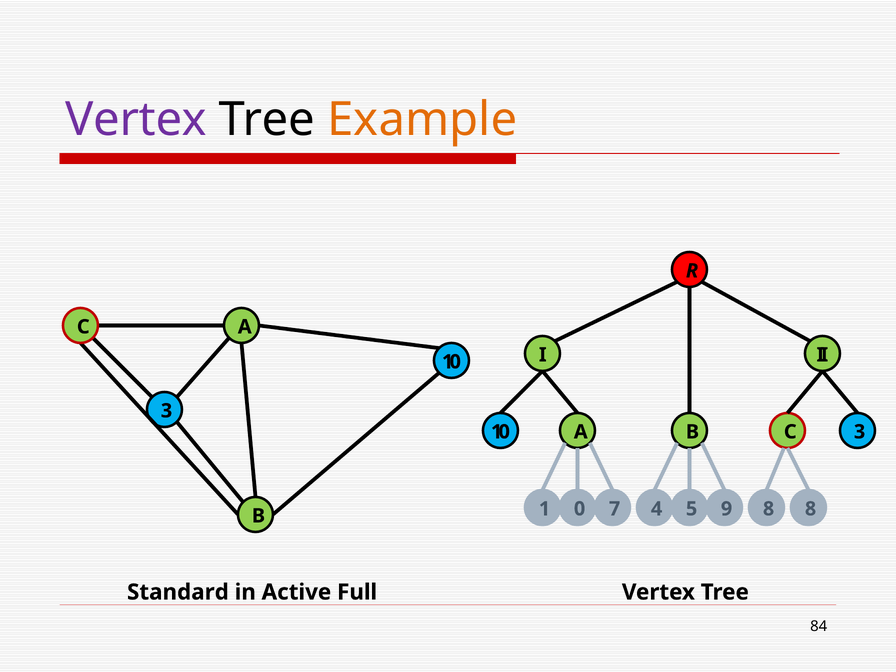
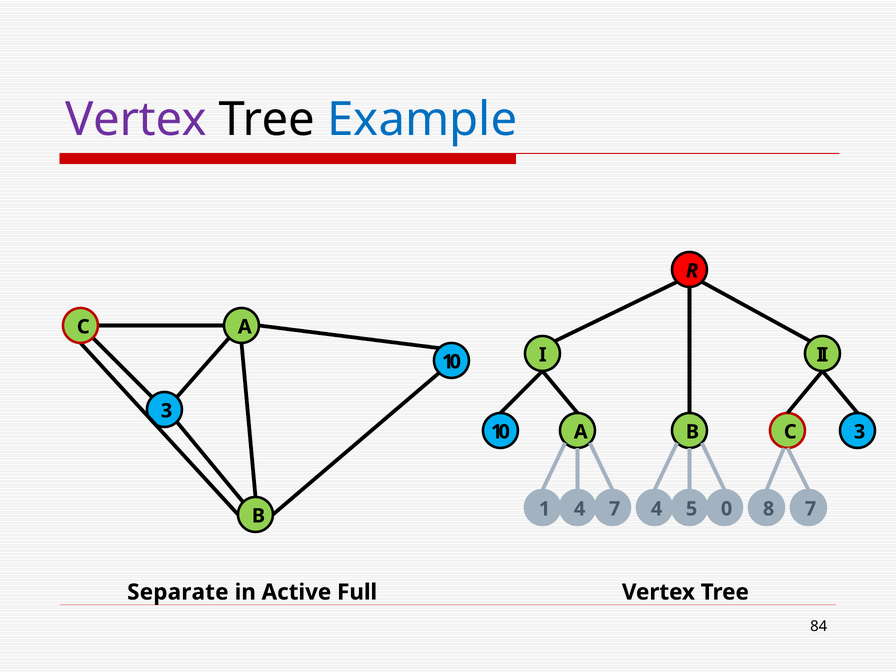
Example colour: orange -> blue (422, 119)
1 0: 0 -> 4 (580, 509)
9: 9 -> 0 (727, 509)
8 8: 8 -> 7 (811, 509)
Standard: Standard -> Separate (178, 592)
